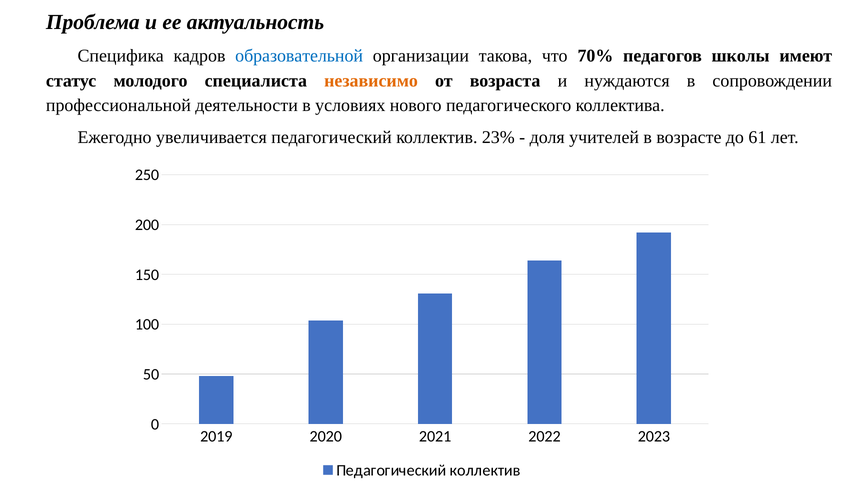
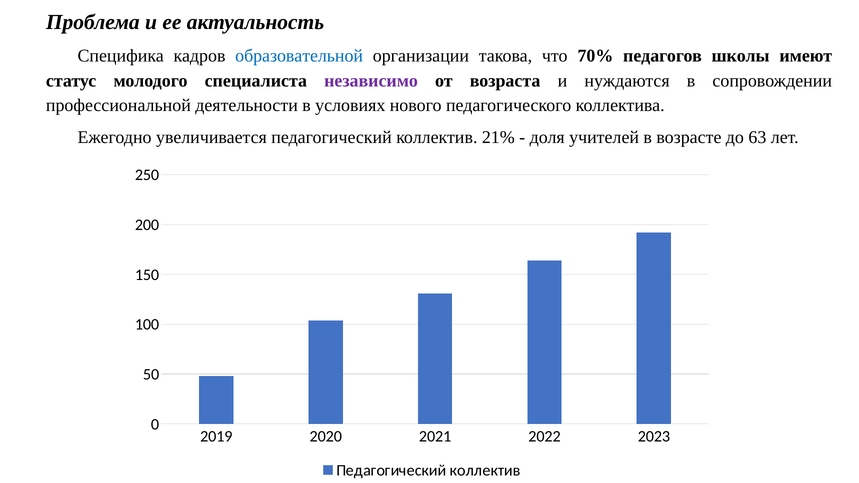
независимо colour: orange -> purple (371, 81)
23%: 23% -> 21% (498, 137)
61: 61 -> 63 (757, 137)
